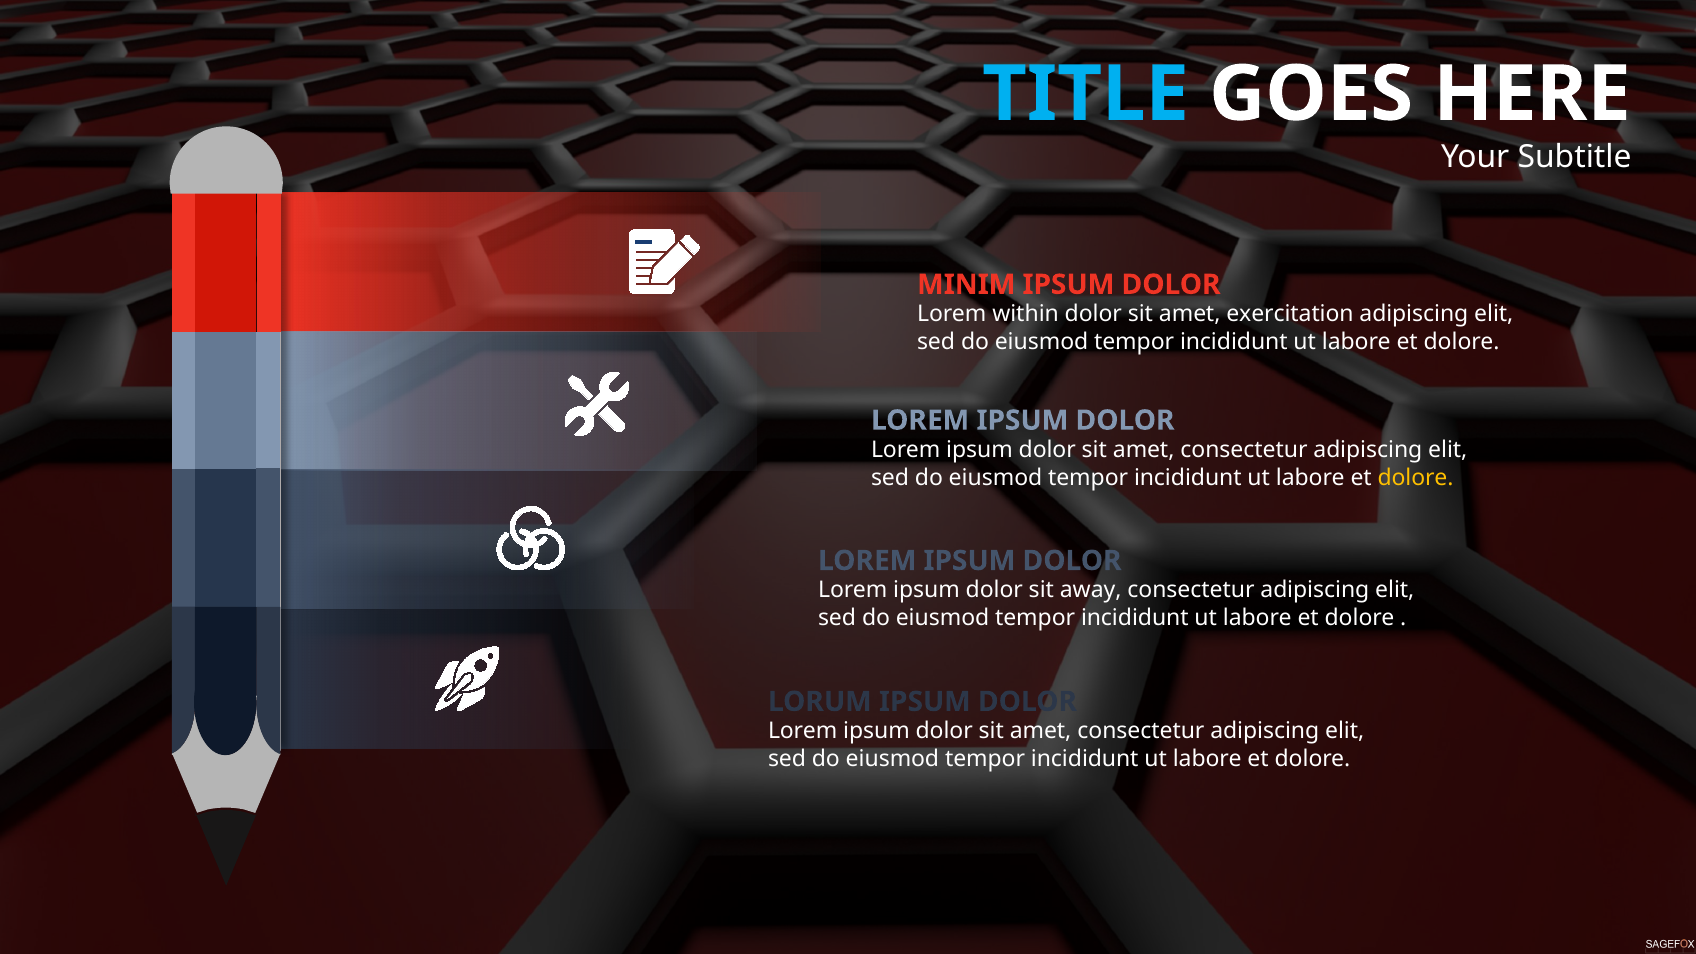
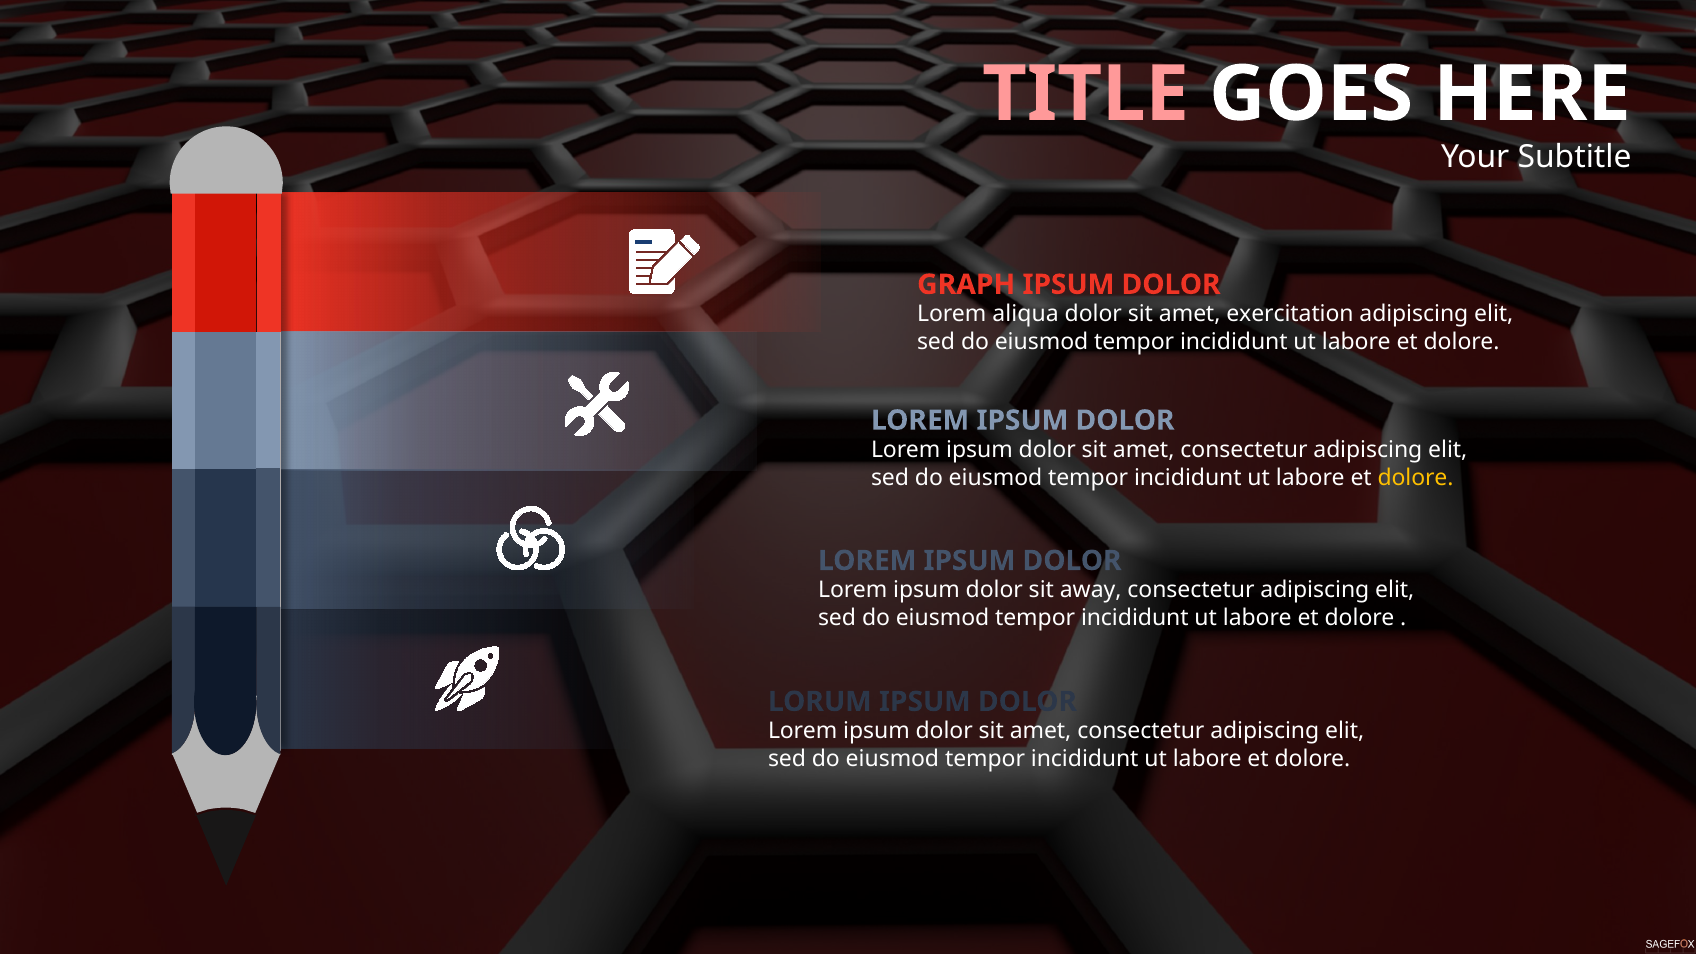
TITLE colour: light blue -> pink (1086, 94)
MINIM: MINIM -> GRAPH (966, 285)
within: within -> aliqua (1026, 314)
